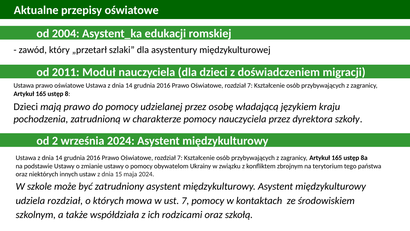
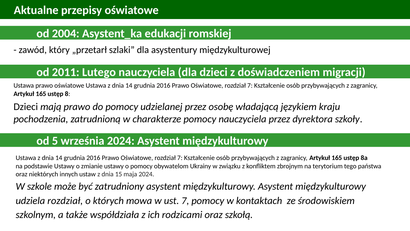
Moduł: Moduł -> Lutego (99, 72)
2: 2 -> 5 (55, 141)
